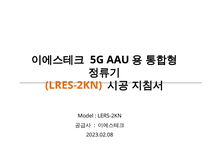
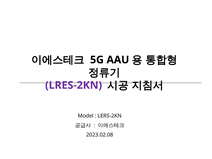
LRES-2KN colour: orange -> purple (74, 85)
